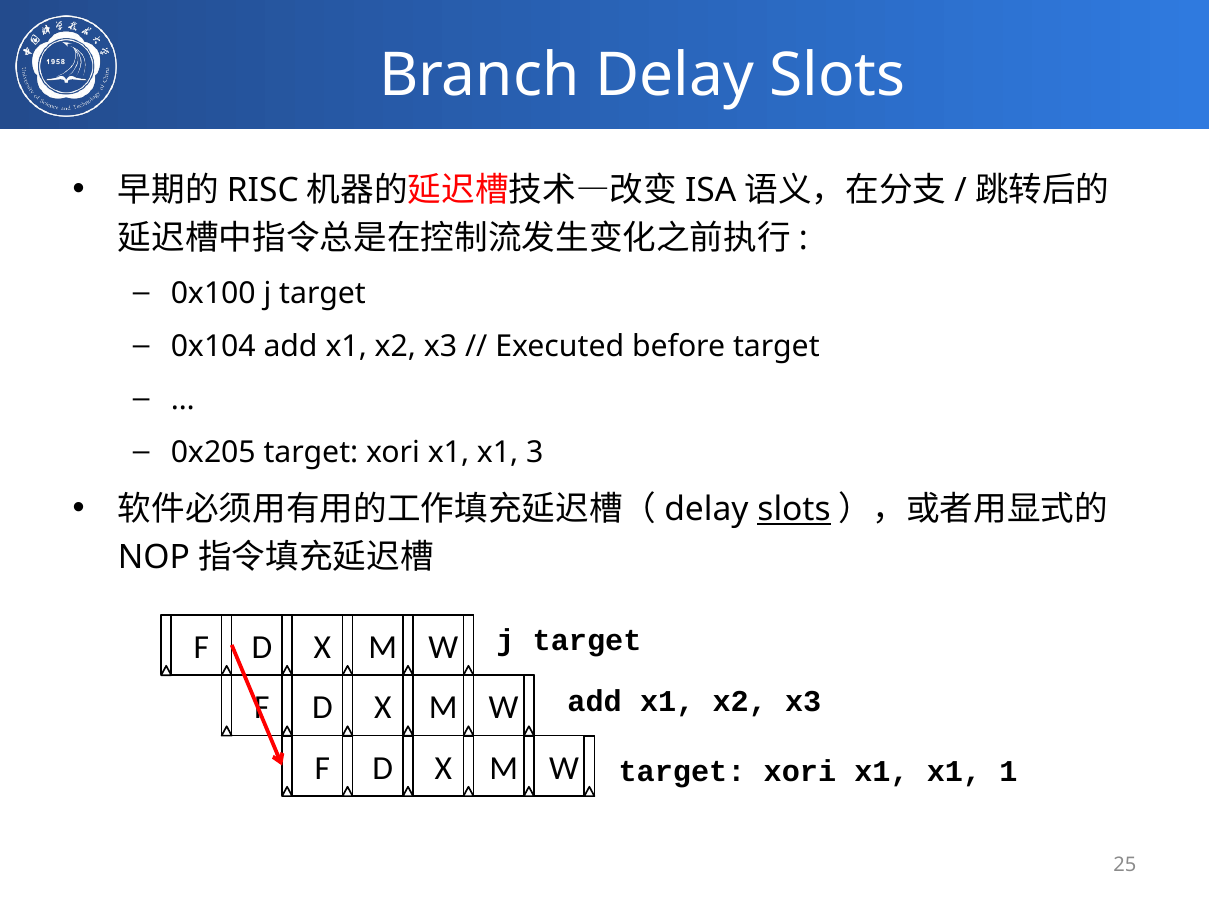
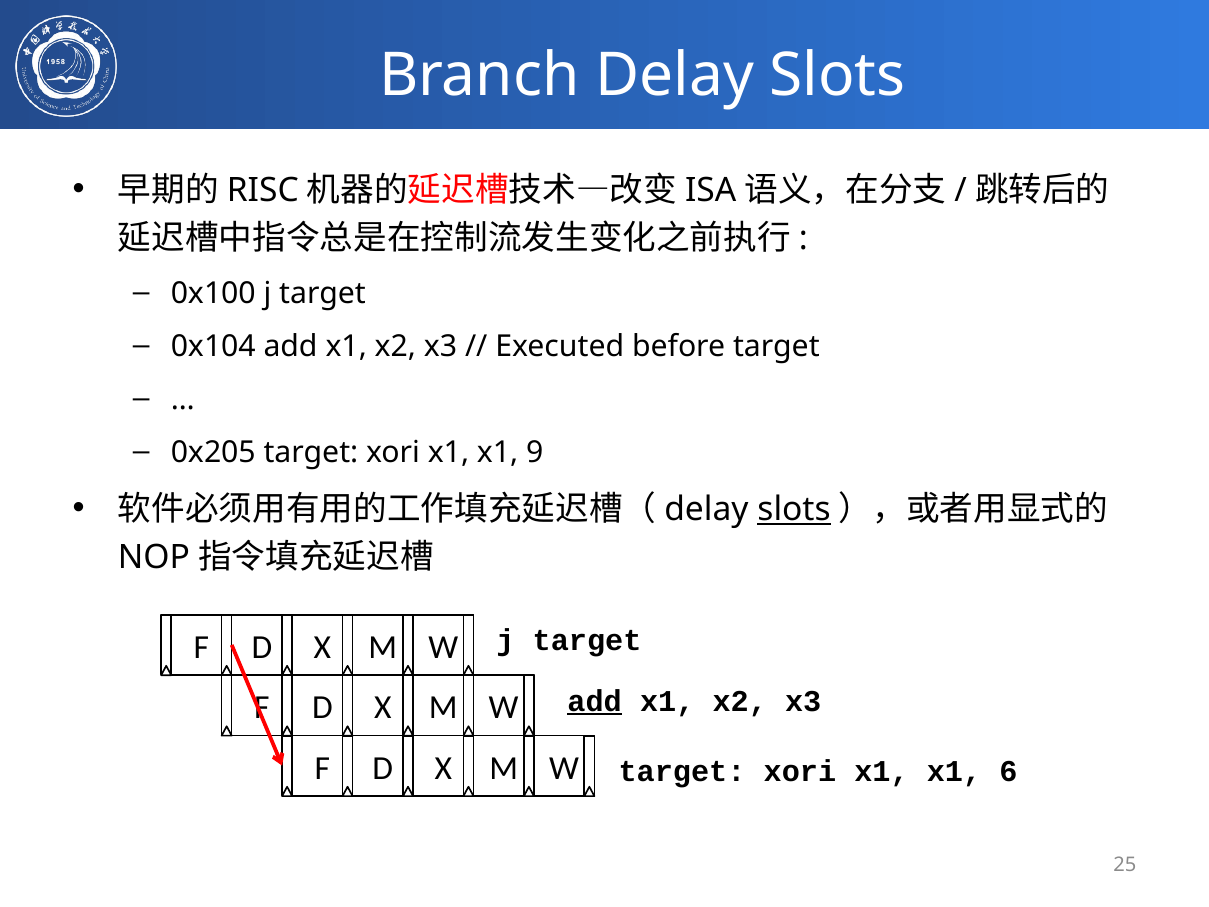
3: 3 -> 9 (535, 452)
add underline: none -> present (595, 701)
1: 1 -> 6 (1008, 772)
